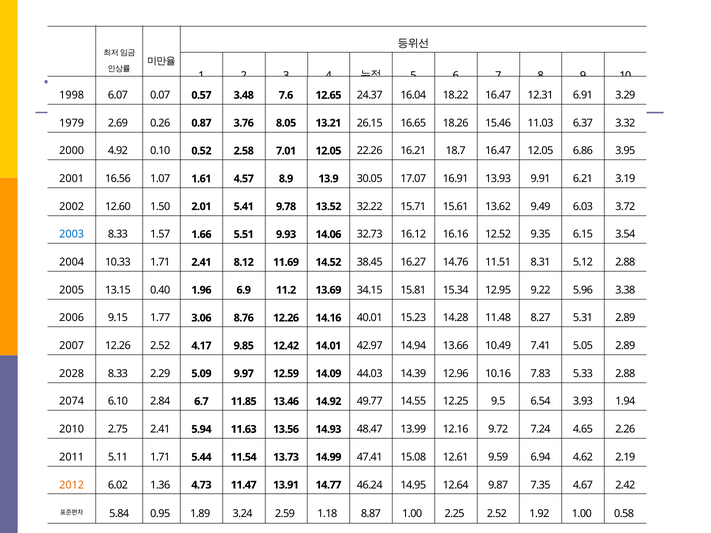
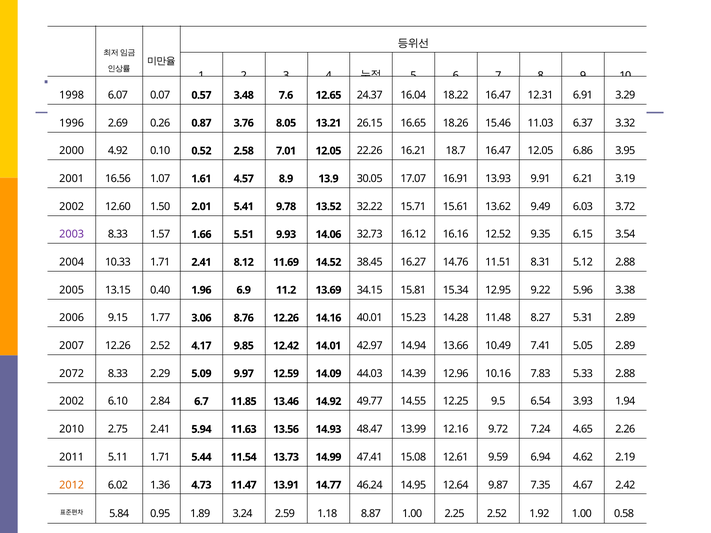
1979: 1979 -> 1996 (72, 123)
2003 colour: blue -> purple (72, 234)
2028: 2028 -> 2072 (72, 374)
2074: 2074 -> 2002 (72, 402)
